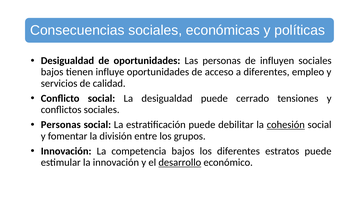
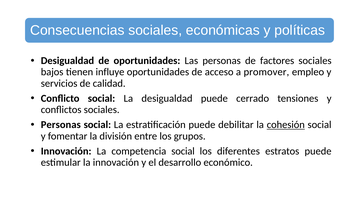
influyen: influyen -> factores (277, 61)
a diferentes: diferentes -> promover (266, 72)
competencia bajos: bajos -> social (183, 151)
desarrollo underline: present -> none (180, 162)
